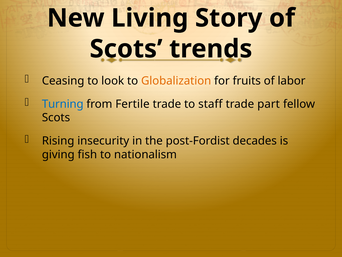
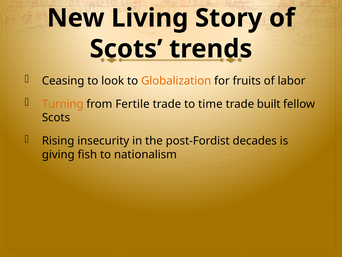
Turning colour: blue -> orange (63, 104)
staff: staff -> time (210, 104)
part: part -> built (269, 104)
